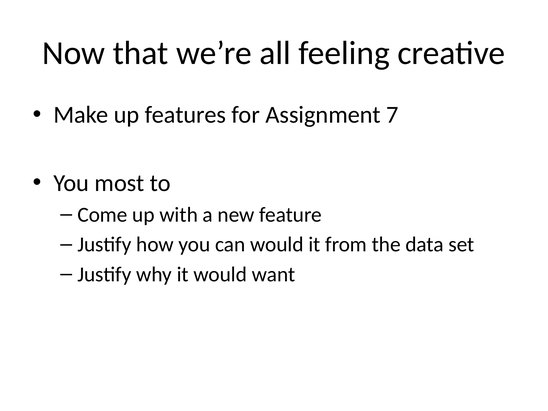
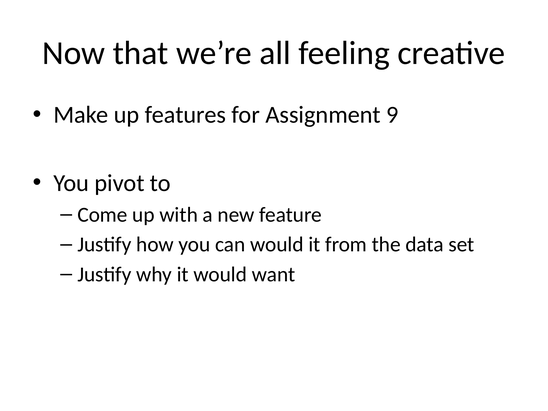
7: 7 -> 9 (392, 115)
most: most -> pivot (120, 183)
